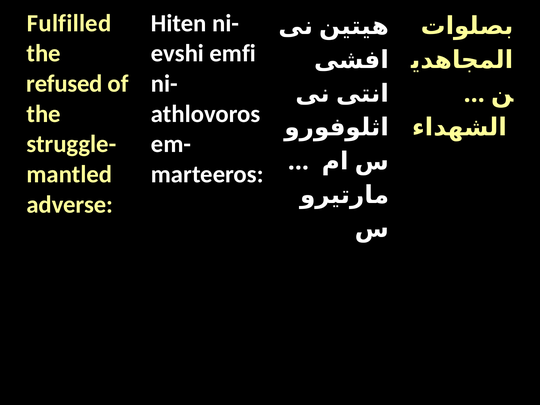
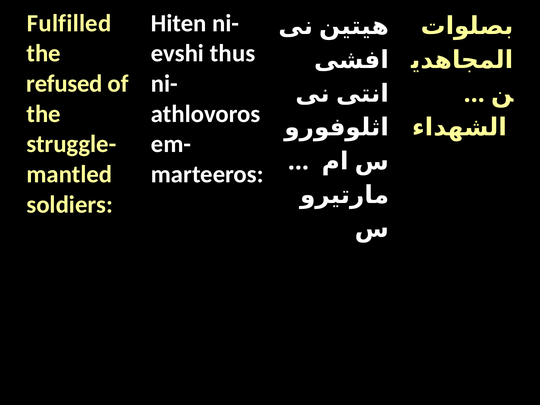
emfi: emfi -> thus (233, 53)
adverse: adverse -> soldiers (70, 205)
